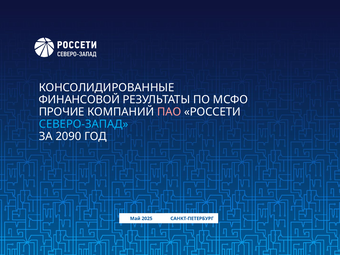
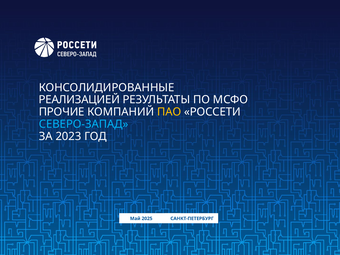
ФИНАНСОВОЙ: ФИНАНСОВОЙ -> РЕАЛИЗАЦИЕЙ (79, 100)
ПАО colour: pink -> yellow (169, 112)
2090: 2090 -> 2023 (68, 136)
